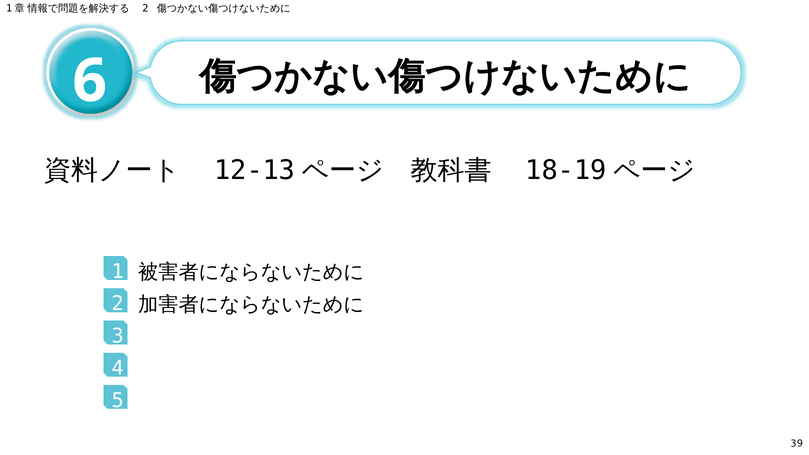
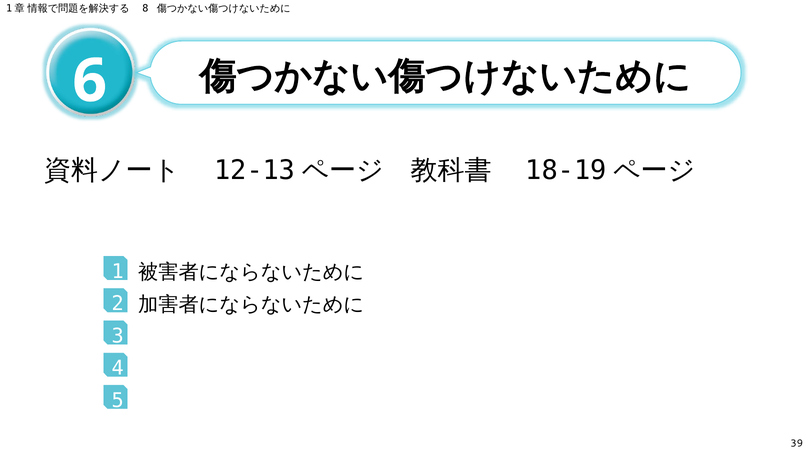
2: 2 -> 8 (145, 8)
